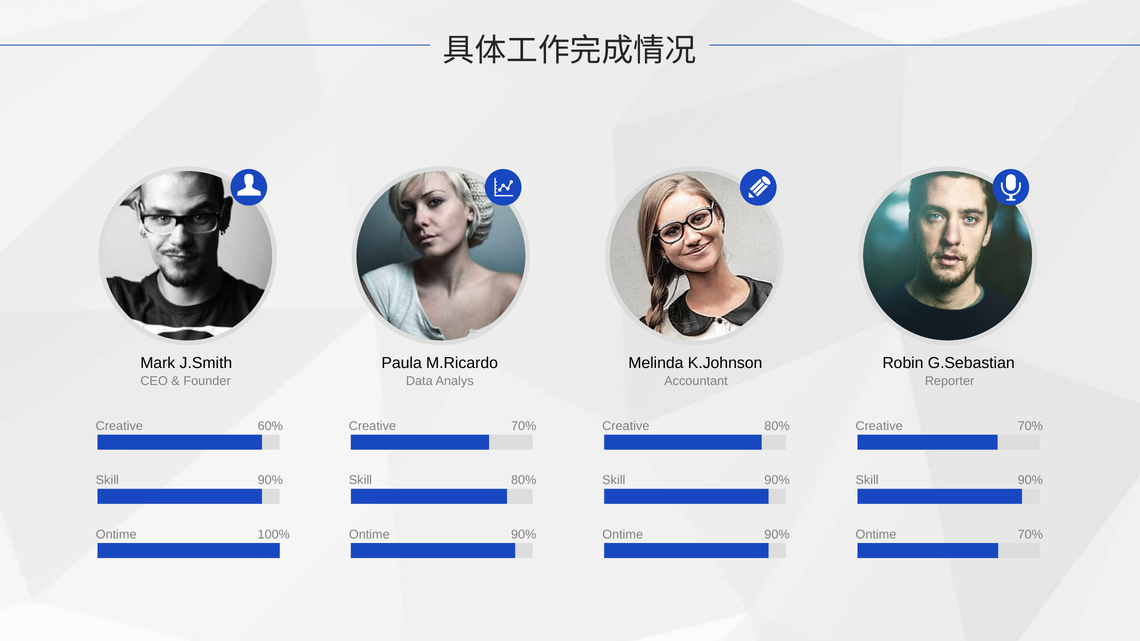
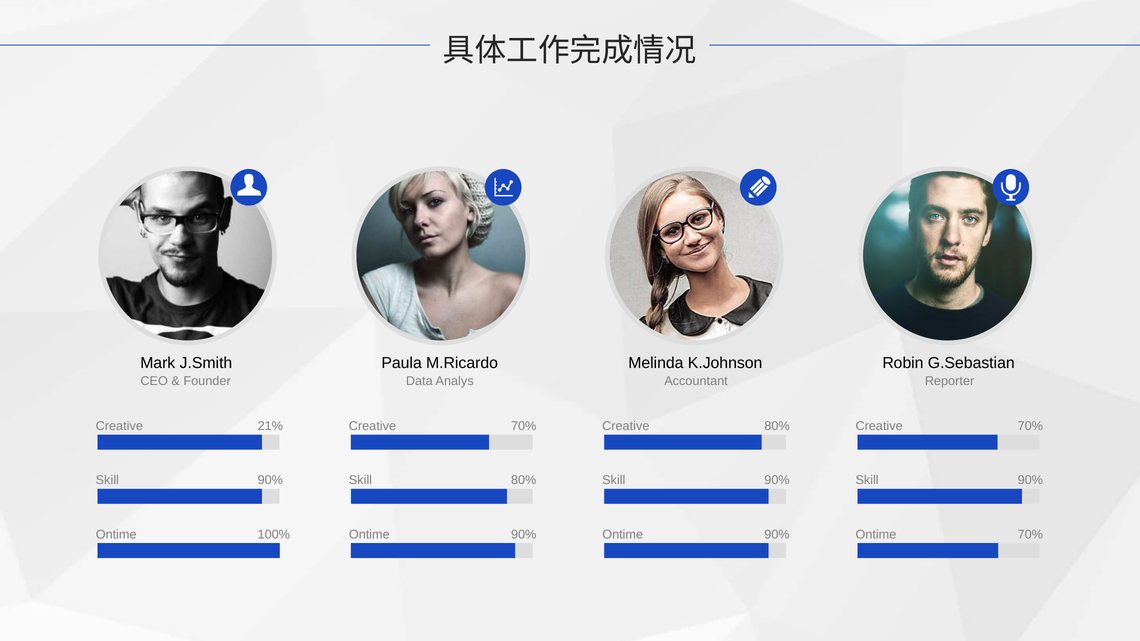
60%: 60% -> 21% (270, 426)
